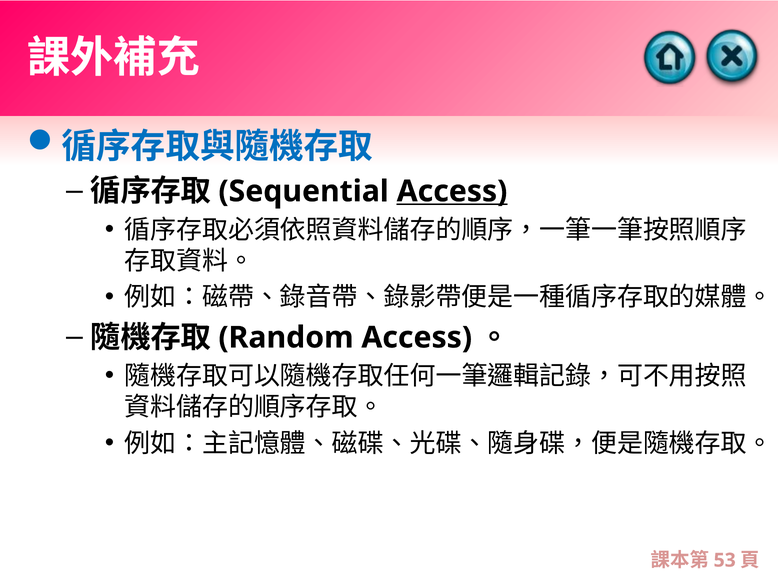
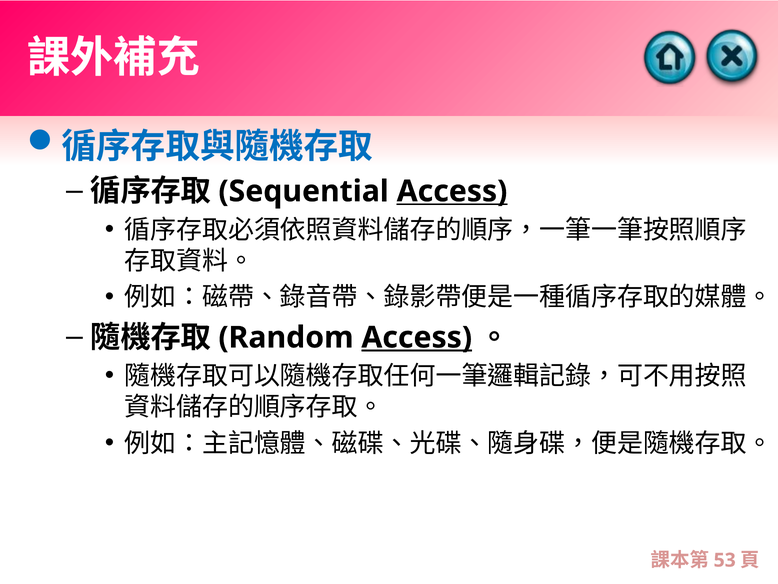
Access underline: none -> present (417, 337)
